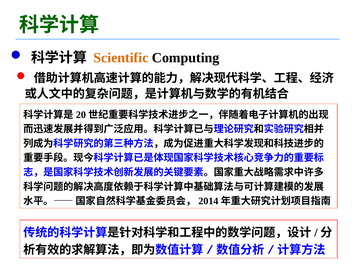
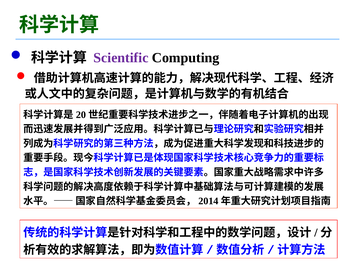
Scientific colour: orange -> purple (121, 58)
